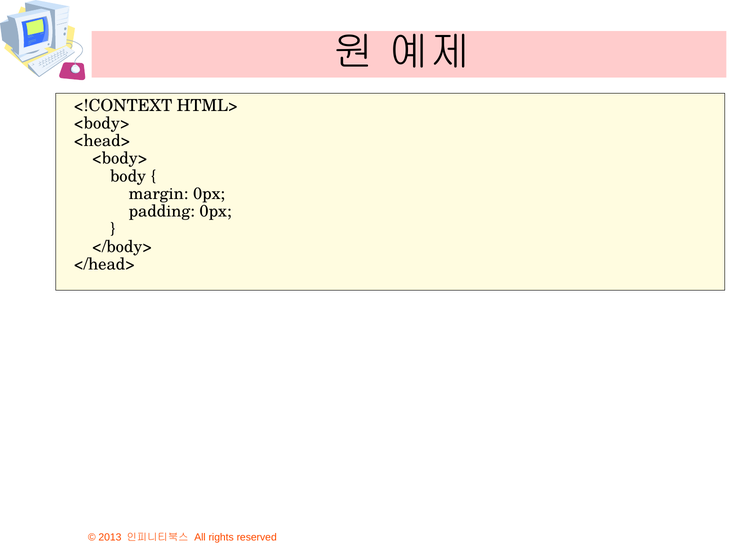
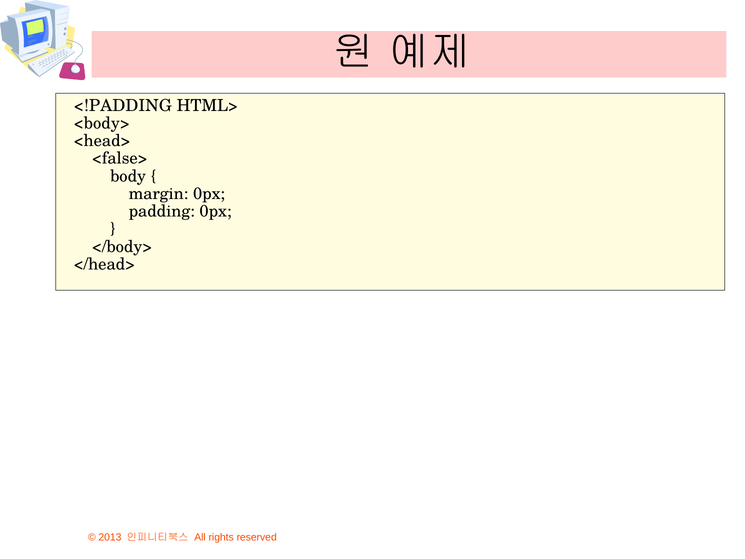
<!CONTEXT: <!CONTEXT -> <!PADDING (123, 106)
<body>: <body> -> <false> (120, 158)
